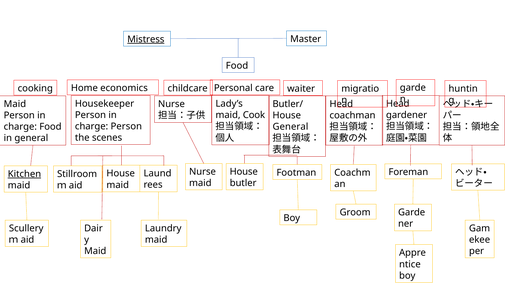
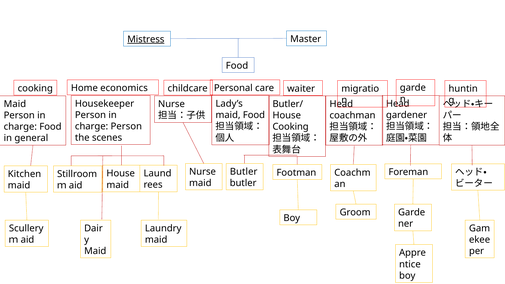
maid Cook: Cook -> Food (254, 115)
General: General -> Cooking (291, 127)
House: House -> Butler (244, 172)
Kitchen underline: present -> none (24, 174)
